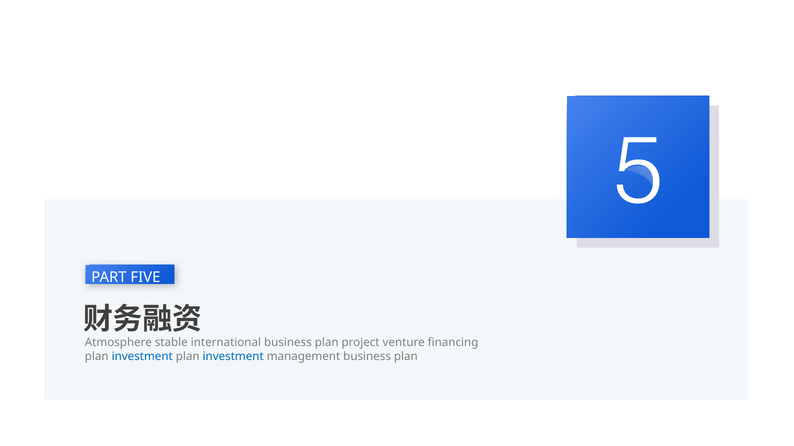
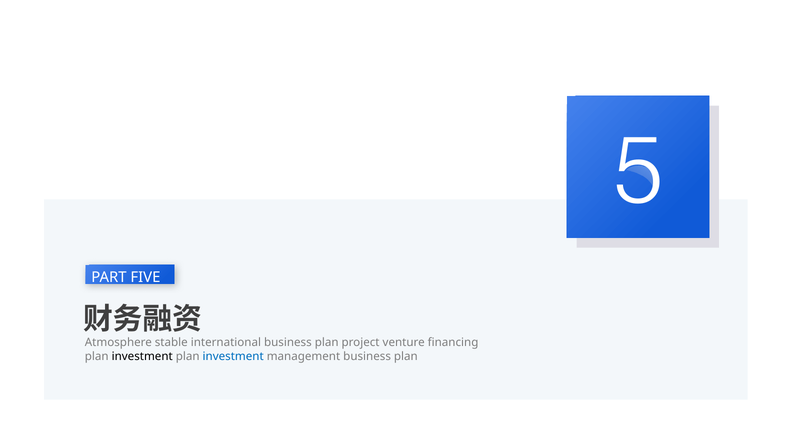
investment colour: blue -> black (142, 357)
